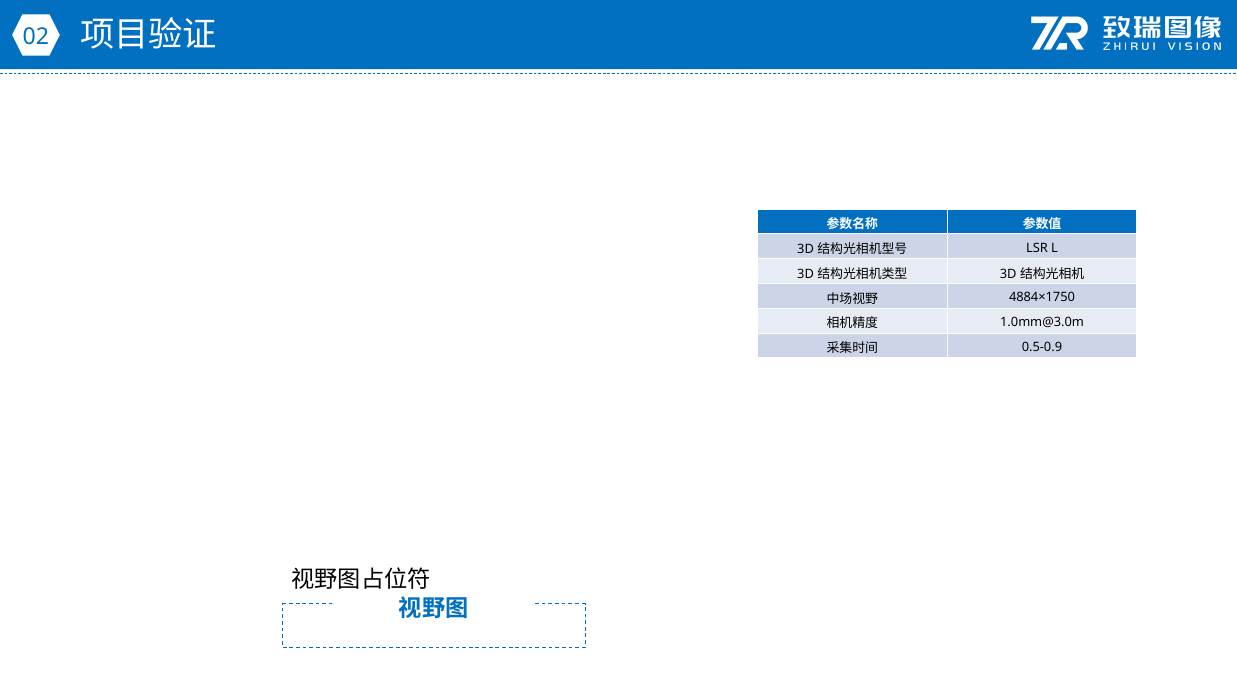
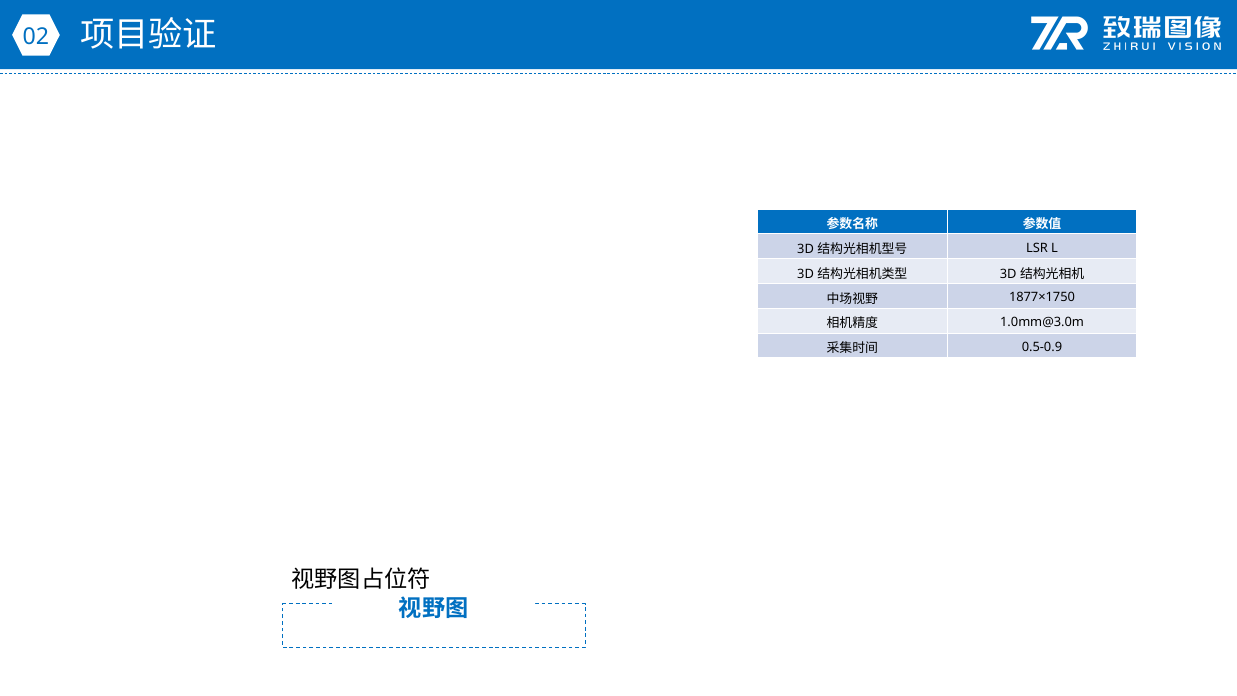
4884×1750: 4884×1750 -> 1877×1750 (1042, 298)
